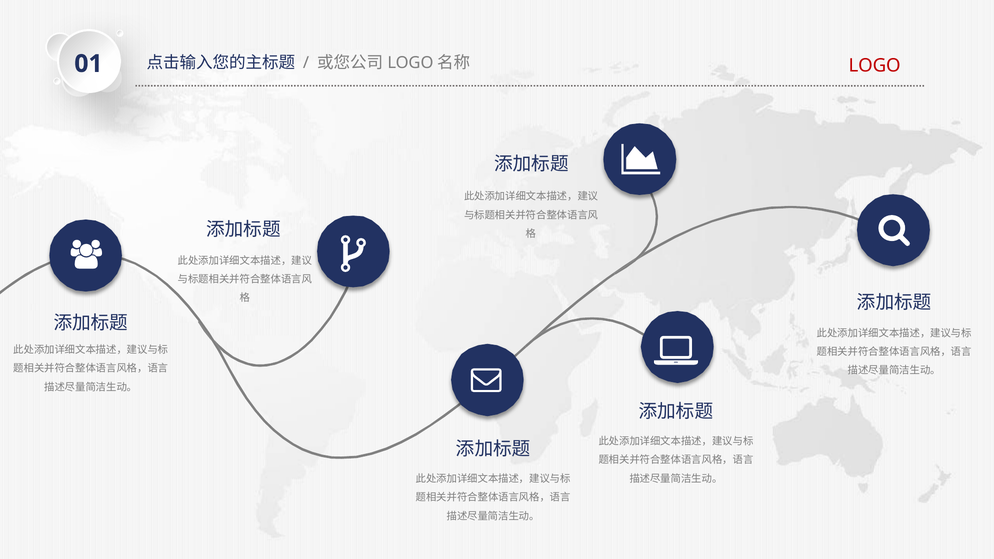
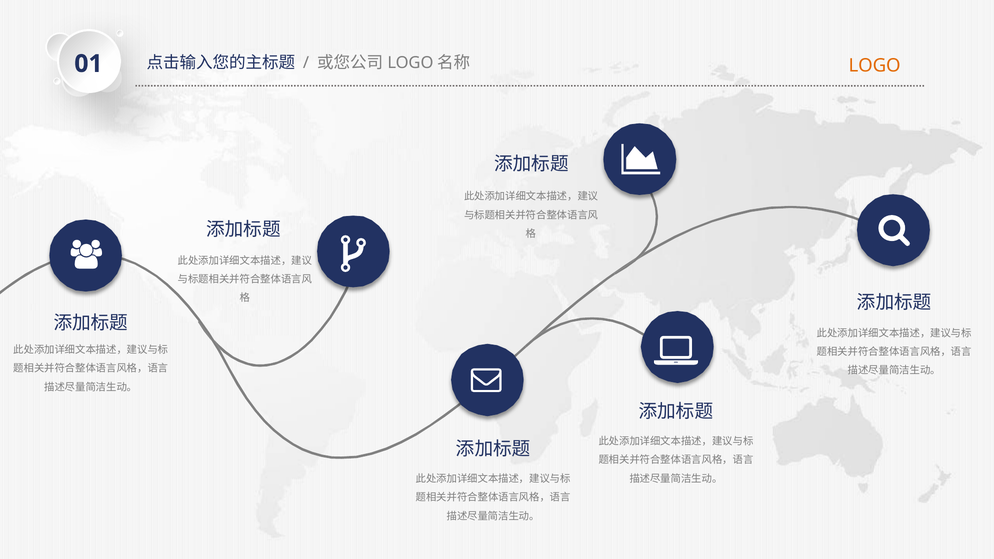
LOGO colour: red -> orange (875, 65)
